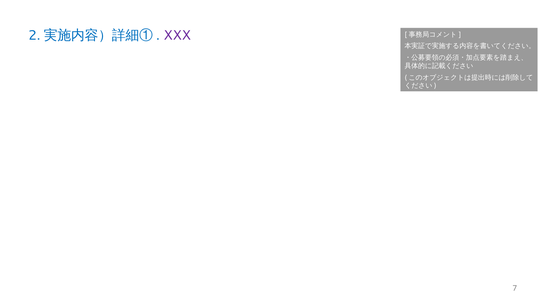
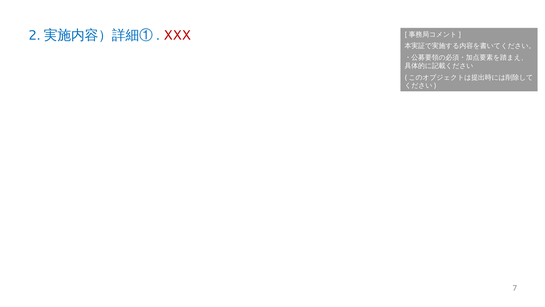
XXX colour: purple -> red (177, 35)
